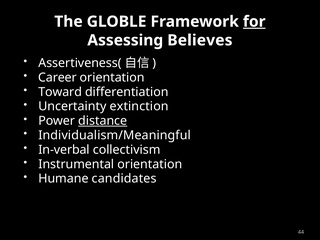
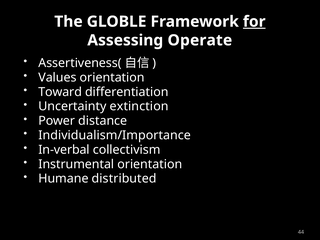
Believes: Believes -> Operate (200, 40)
Career: Career -> Values (57, 77)
distance underline: present -> none (103, 121)
Individualism/Meaningful: Individualism/Meaningful -> Individualism/Importance (115, 135)
candidates: candidates -> distributed (124, 179)
